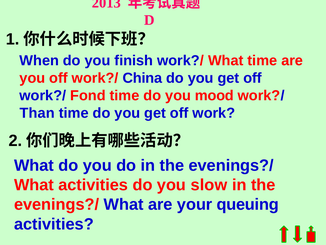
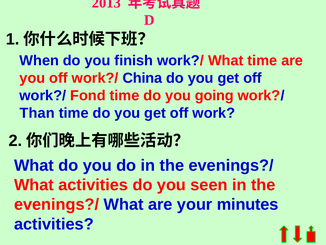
mood: mood -> going (214, 95)
slow: slow -> seen (209, 185)
queuing: queuing -> minutes (248, 204)
